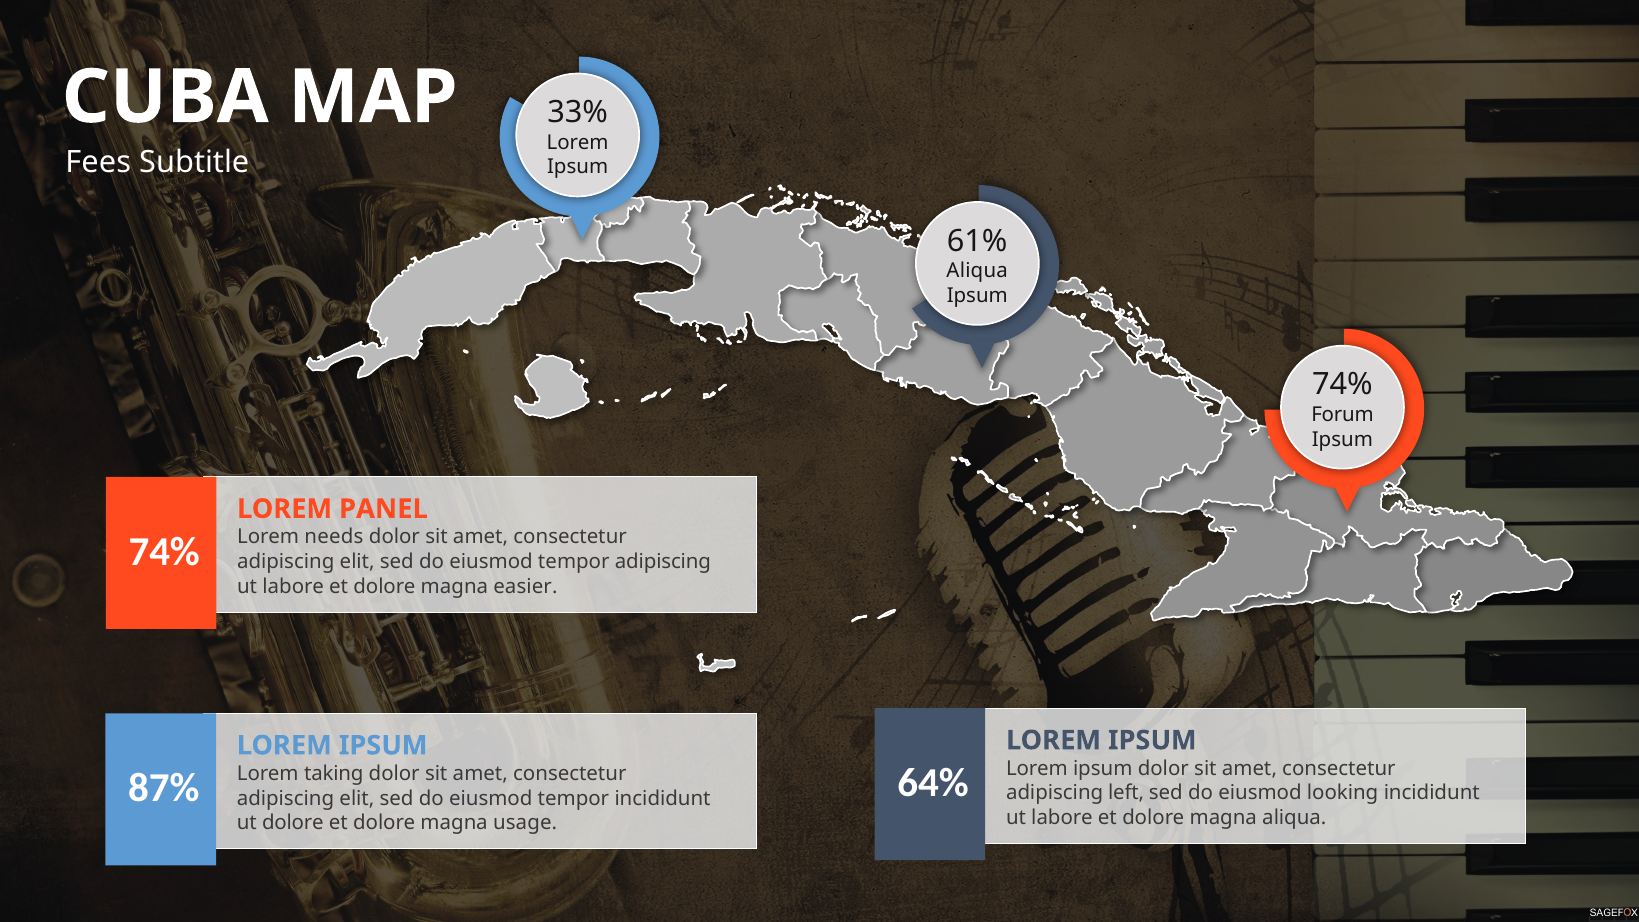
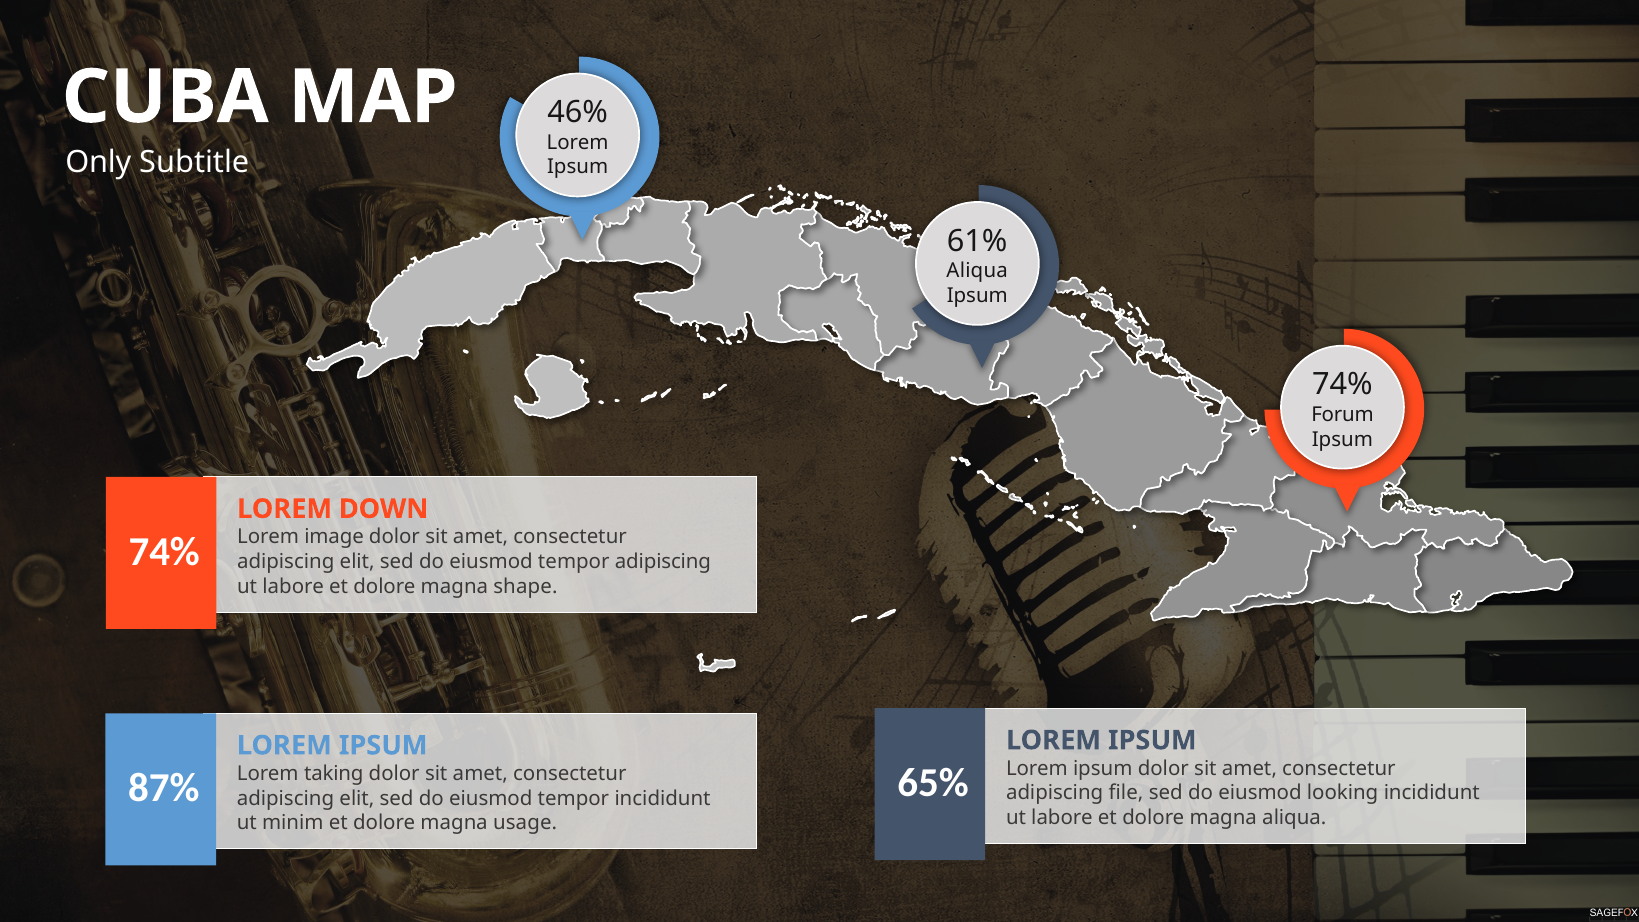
33%: 33% -> 46% (578, 112)
Fees: Fees -> Only (98, 163)
PANEL: PANEL -> DOWN (384, 509)
needs: needs -> image (334, 537)
easier: easier -> shape (525, 586)
64%: 64% -> 65% (933, 783)
left: left -> file (1126, 793)
ut dolore: dolore -> minim (293, 823)
